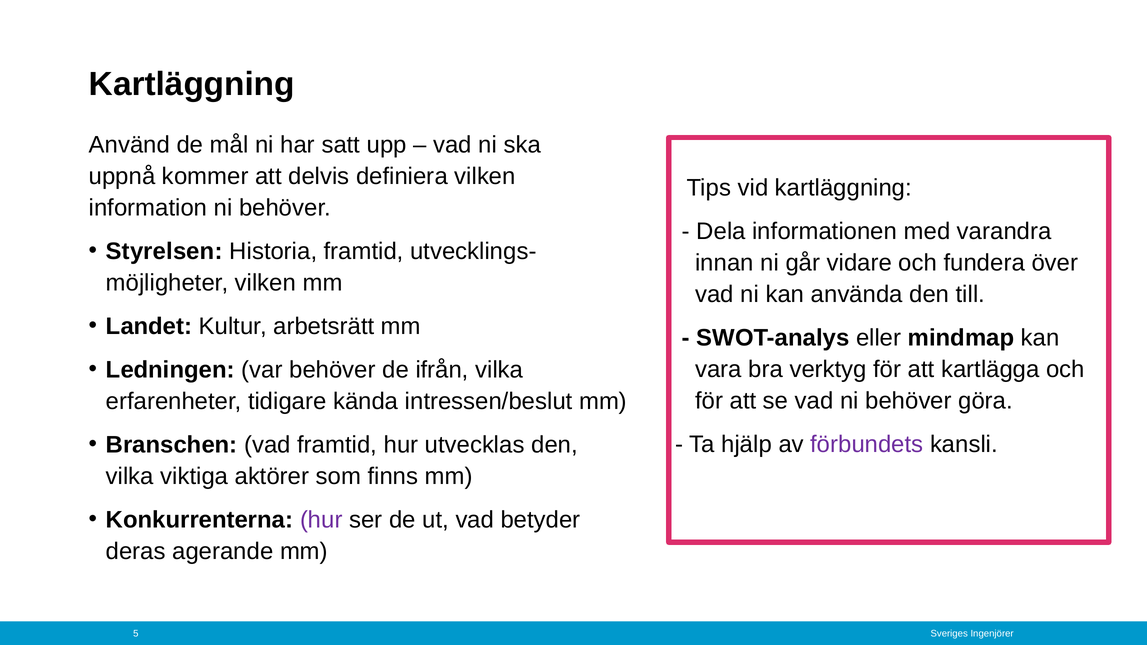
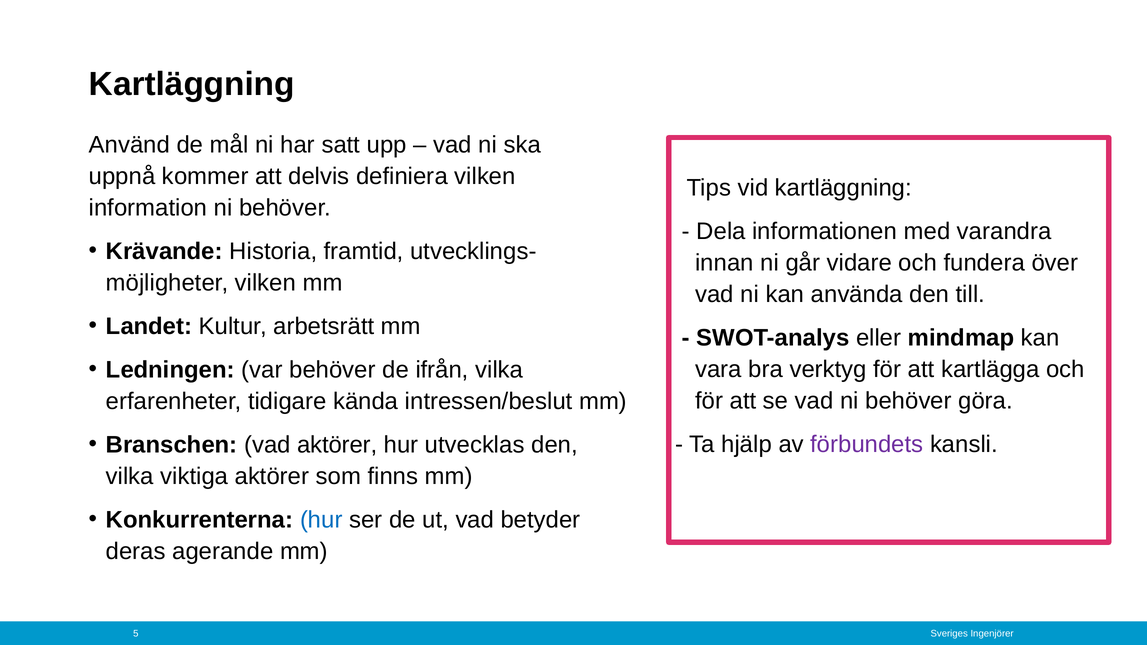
Styrelsen: Styrelsen -> Krävande (164, 251)
vad framtid: framtid -> aktörer (337, 445)
hur colour: purple -> blue (321, 520)
